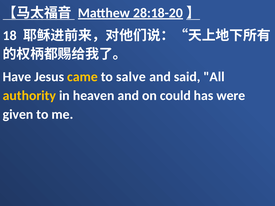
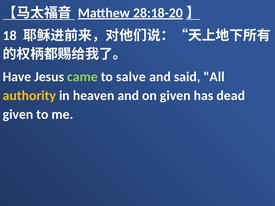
came colour: yellow -> light green (82, 77)
on could: could -> given (175, 96)
were: were -> dead (231, 96)
